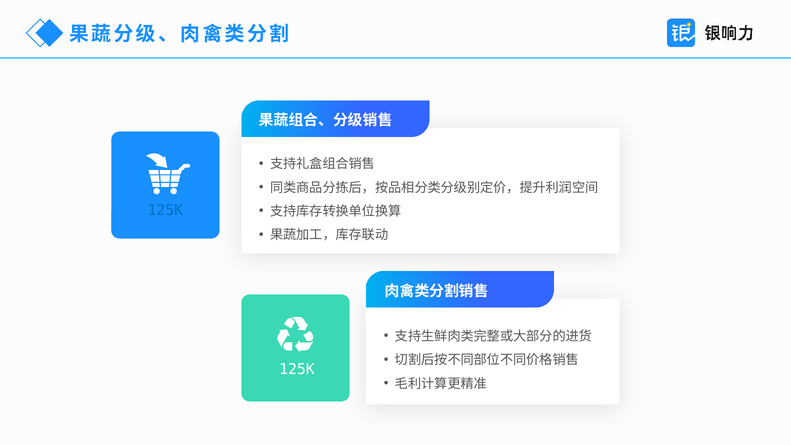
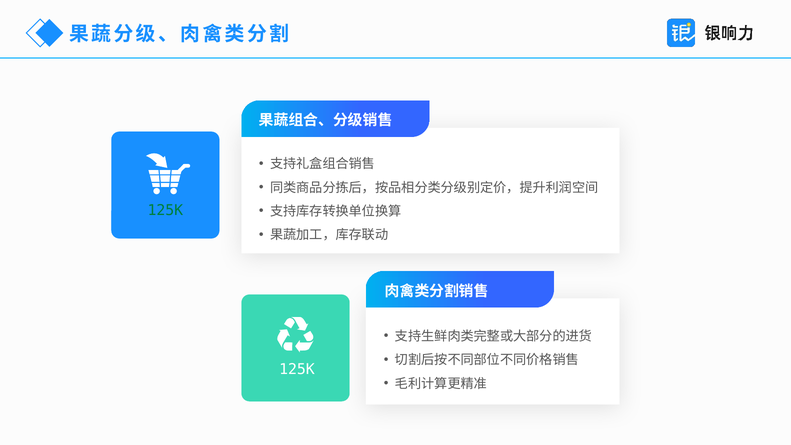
125K colour: blue -> green (165, 210)
